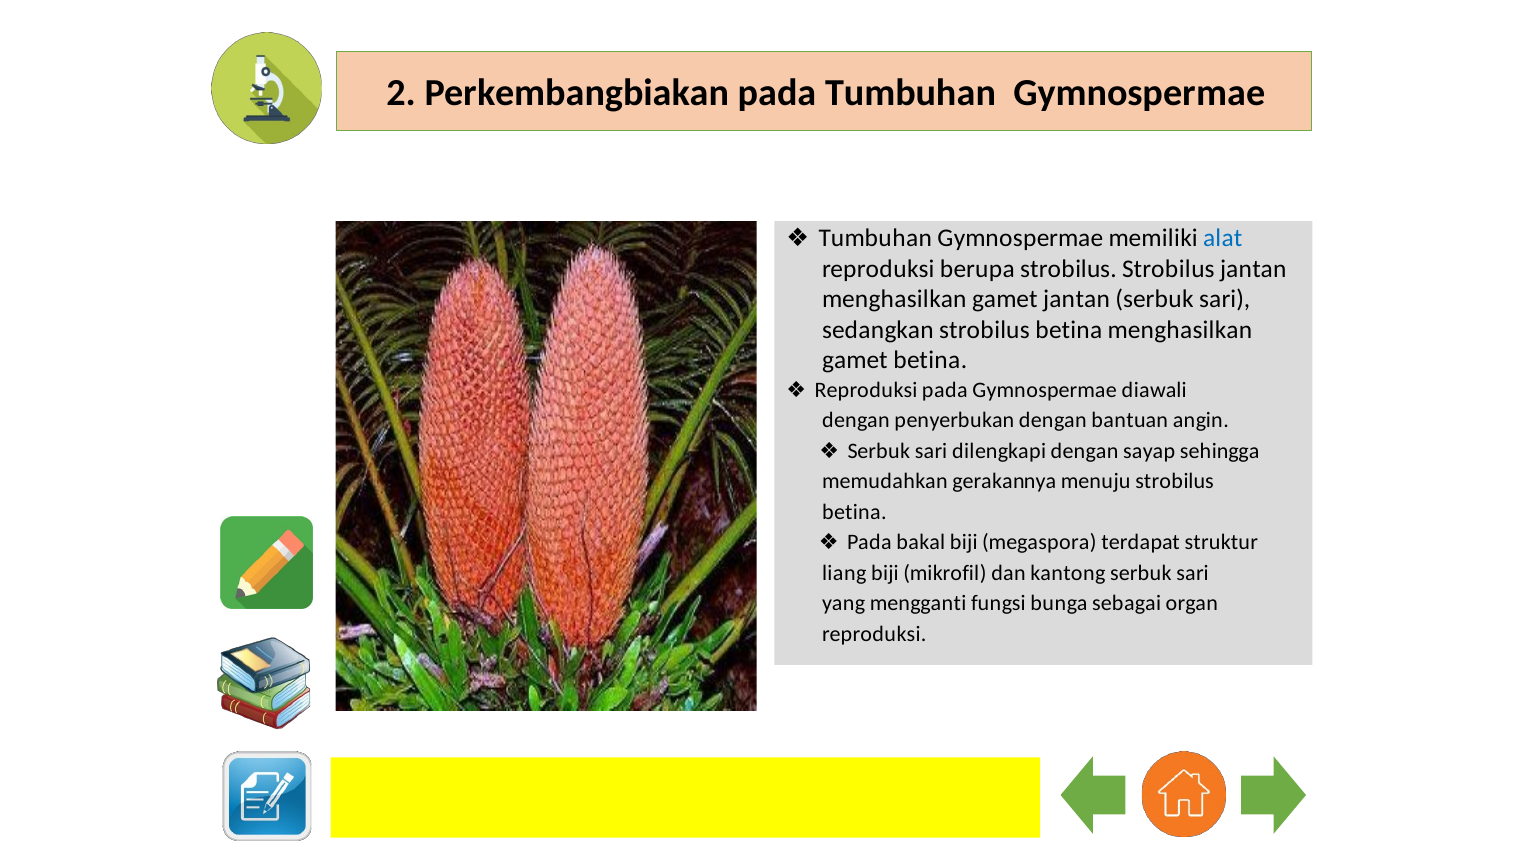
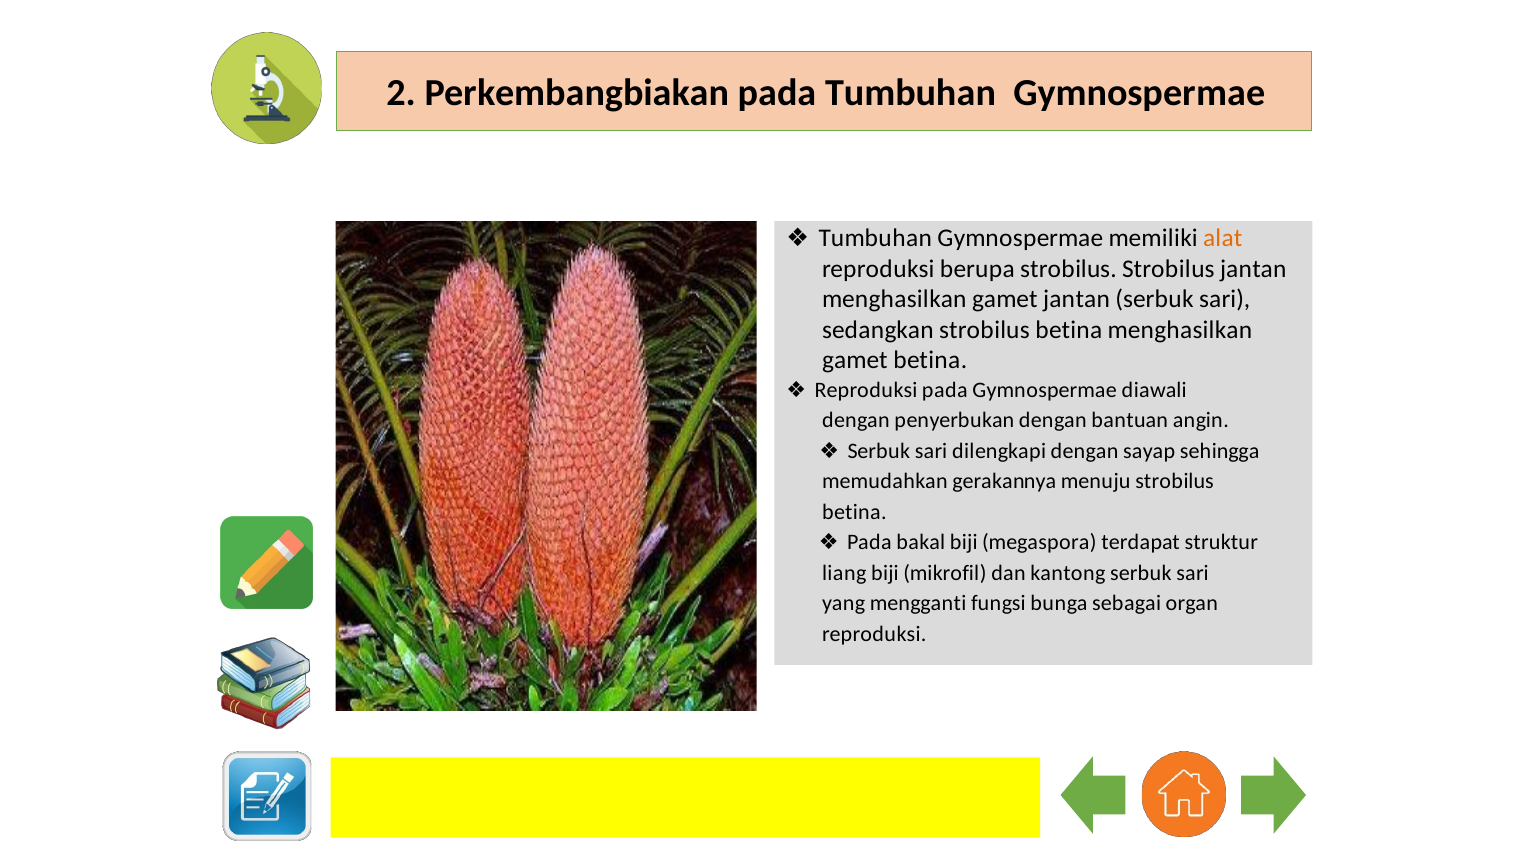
alat colour: blue -> orange (1223, 238)
